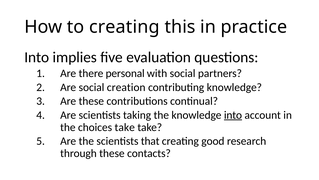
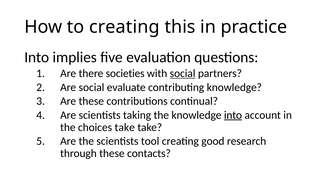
personal: personal -> societies (125, 73)
social underline: none -> present (183, 73)
creation: creation -> evaluate (126, 87)
that: that -> tool (150, 141)
